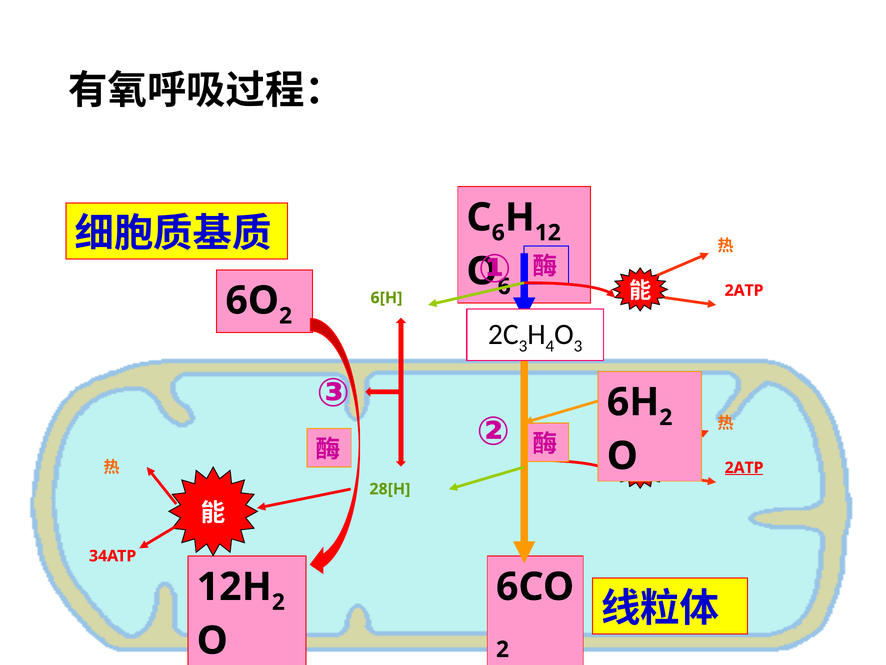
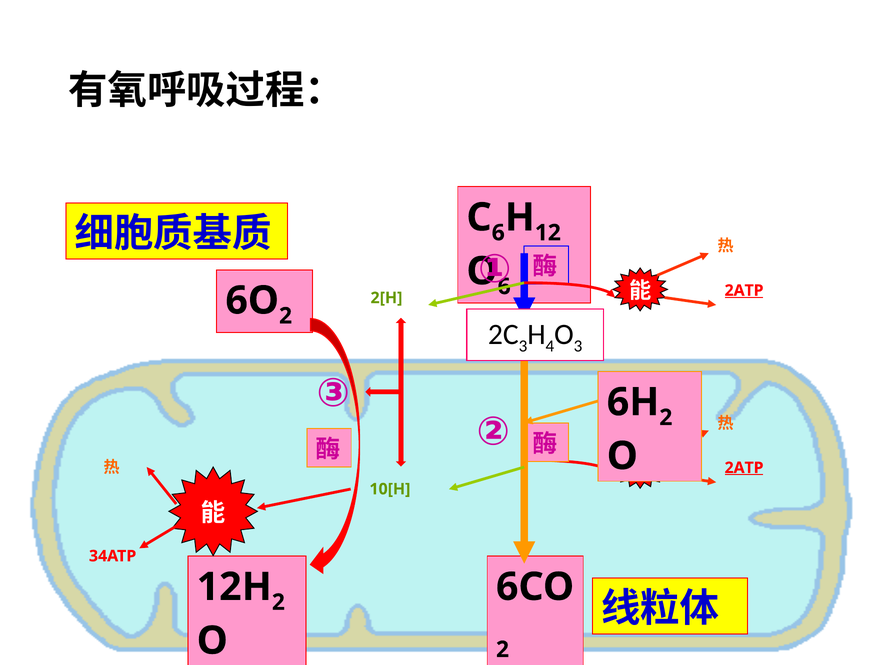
6[H: 6[H -> 2[H (386, 298)
2ATP underline: none -> present (744, 290)
28[H: 28[H -> 10[H (390, 489)
